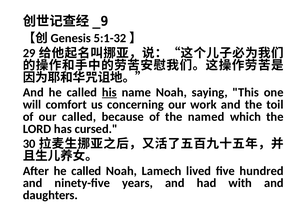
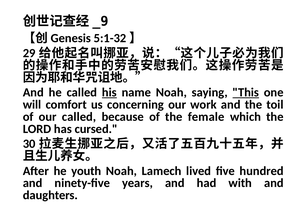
This underline: none -> present (246, 92)
named: named -> female (206, 116)
After he called: called -> youth (86, 170)
